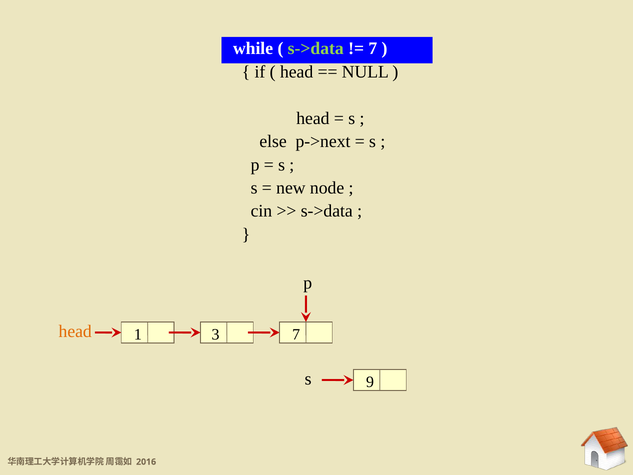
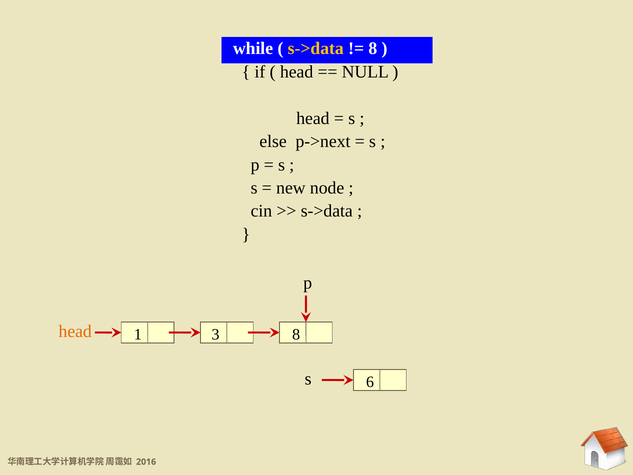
s->data colour: light green -> yellow (316, 49)
7: 7 -> 8 (373, 49)
3 7: 7 -> 8 (296, 334)
9: 9 -> 6 (370, 382)
